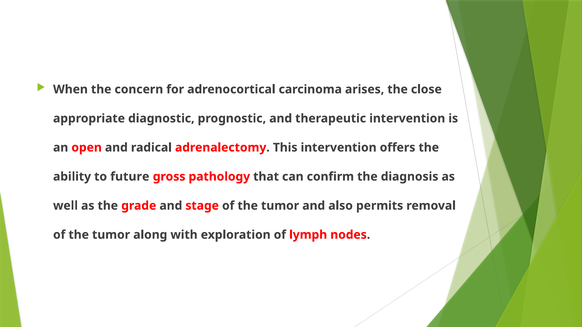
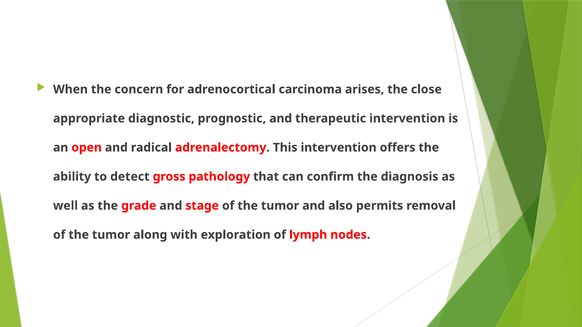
future: future -> detect (130, 177)
